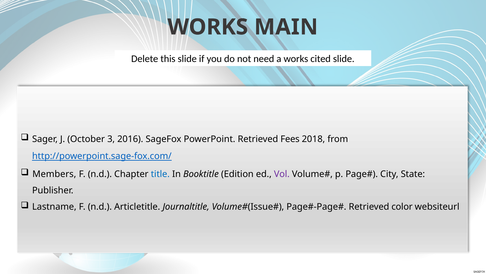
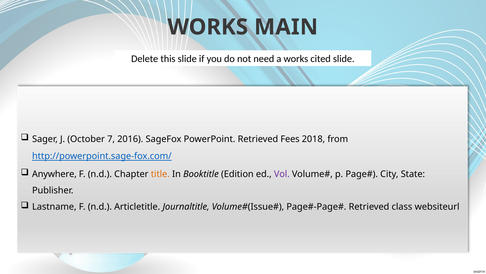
3: 3 -> 7 (111, 139)
Members: Members -> Anywhere (54, 174)
title colour: blue -> orange (160, 174)
color: color -> class (402, 207)
